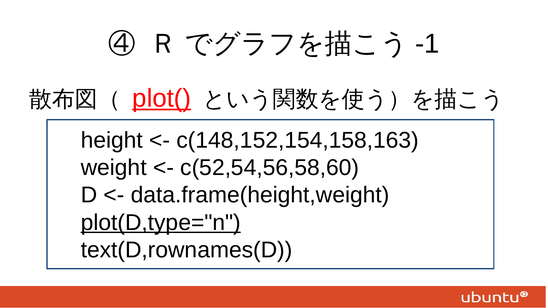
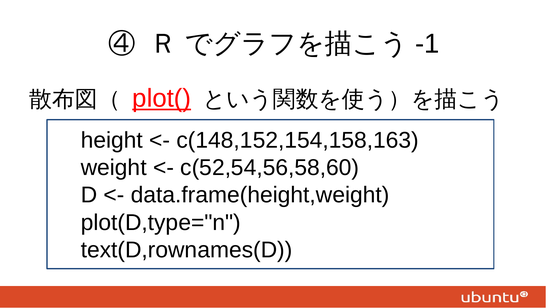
plot(D,type="n underline: present -> none (161, 223)
